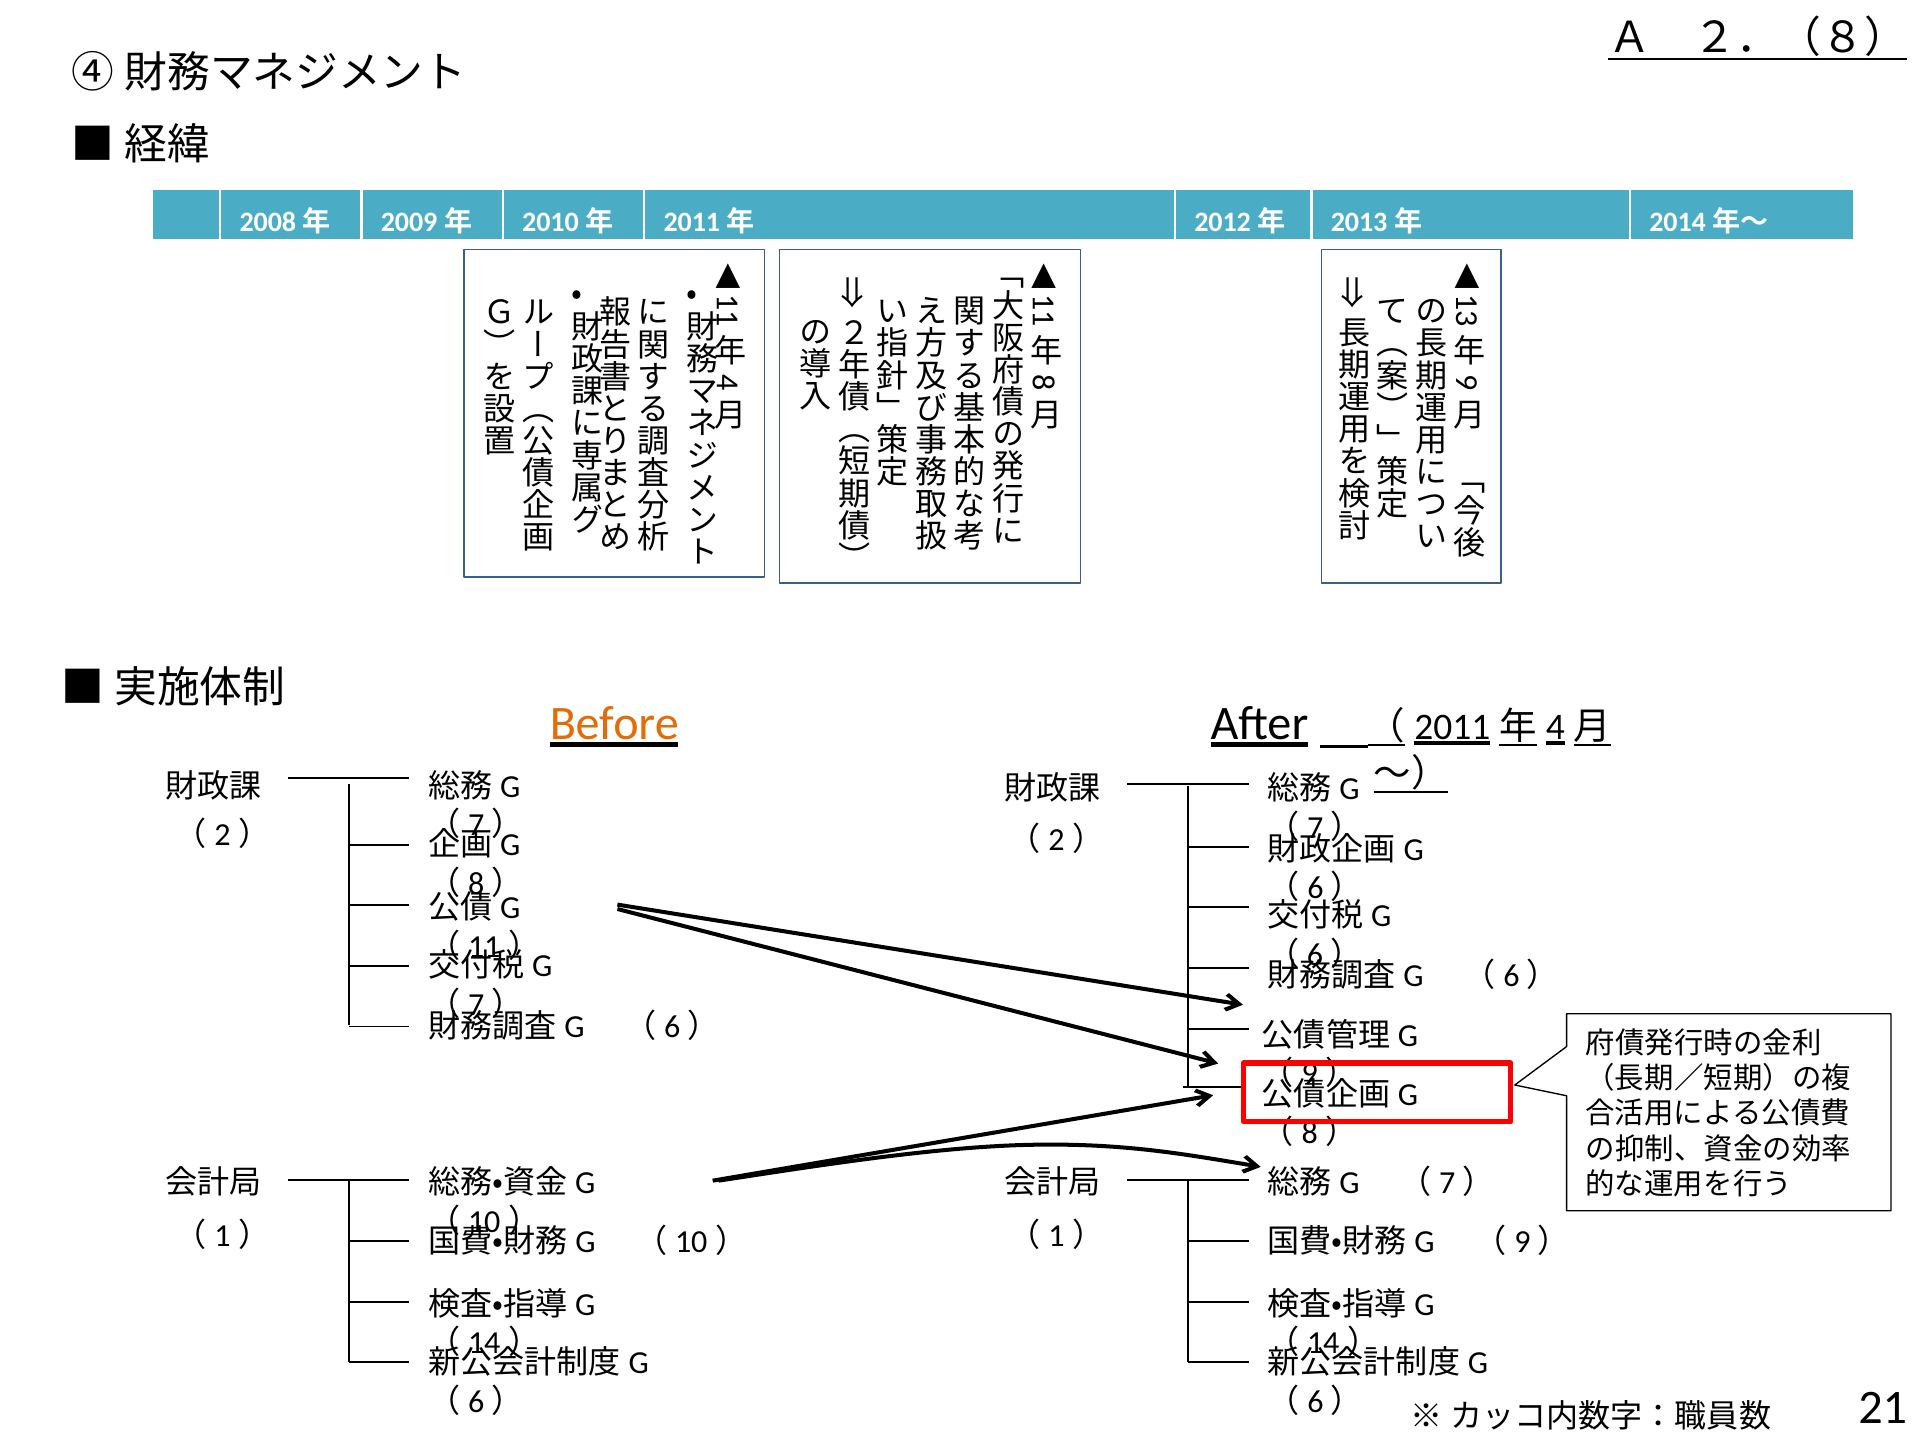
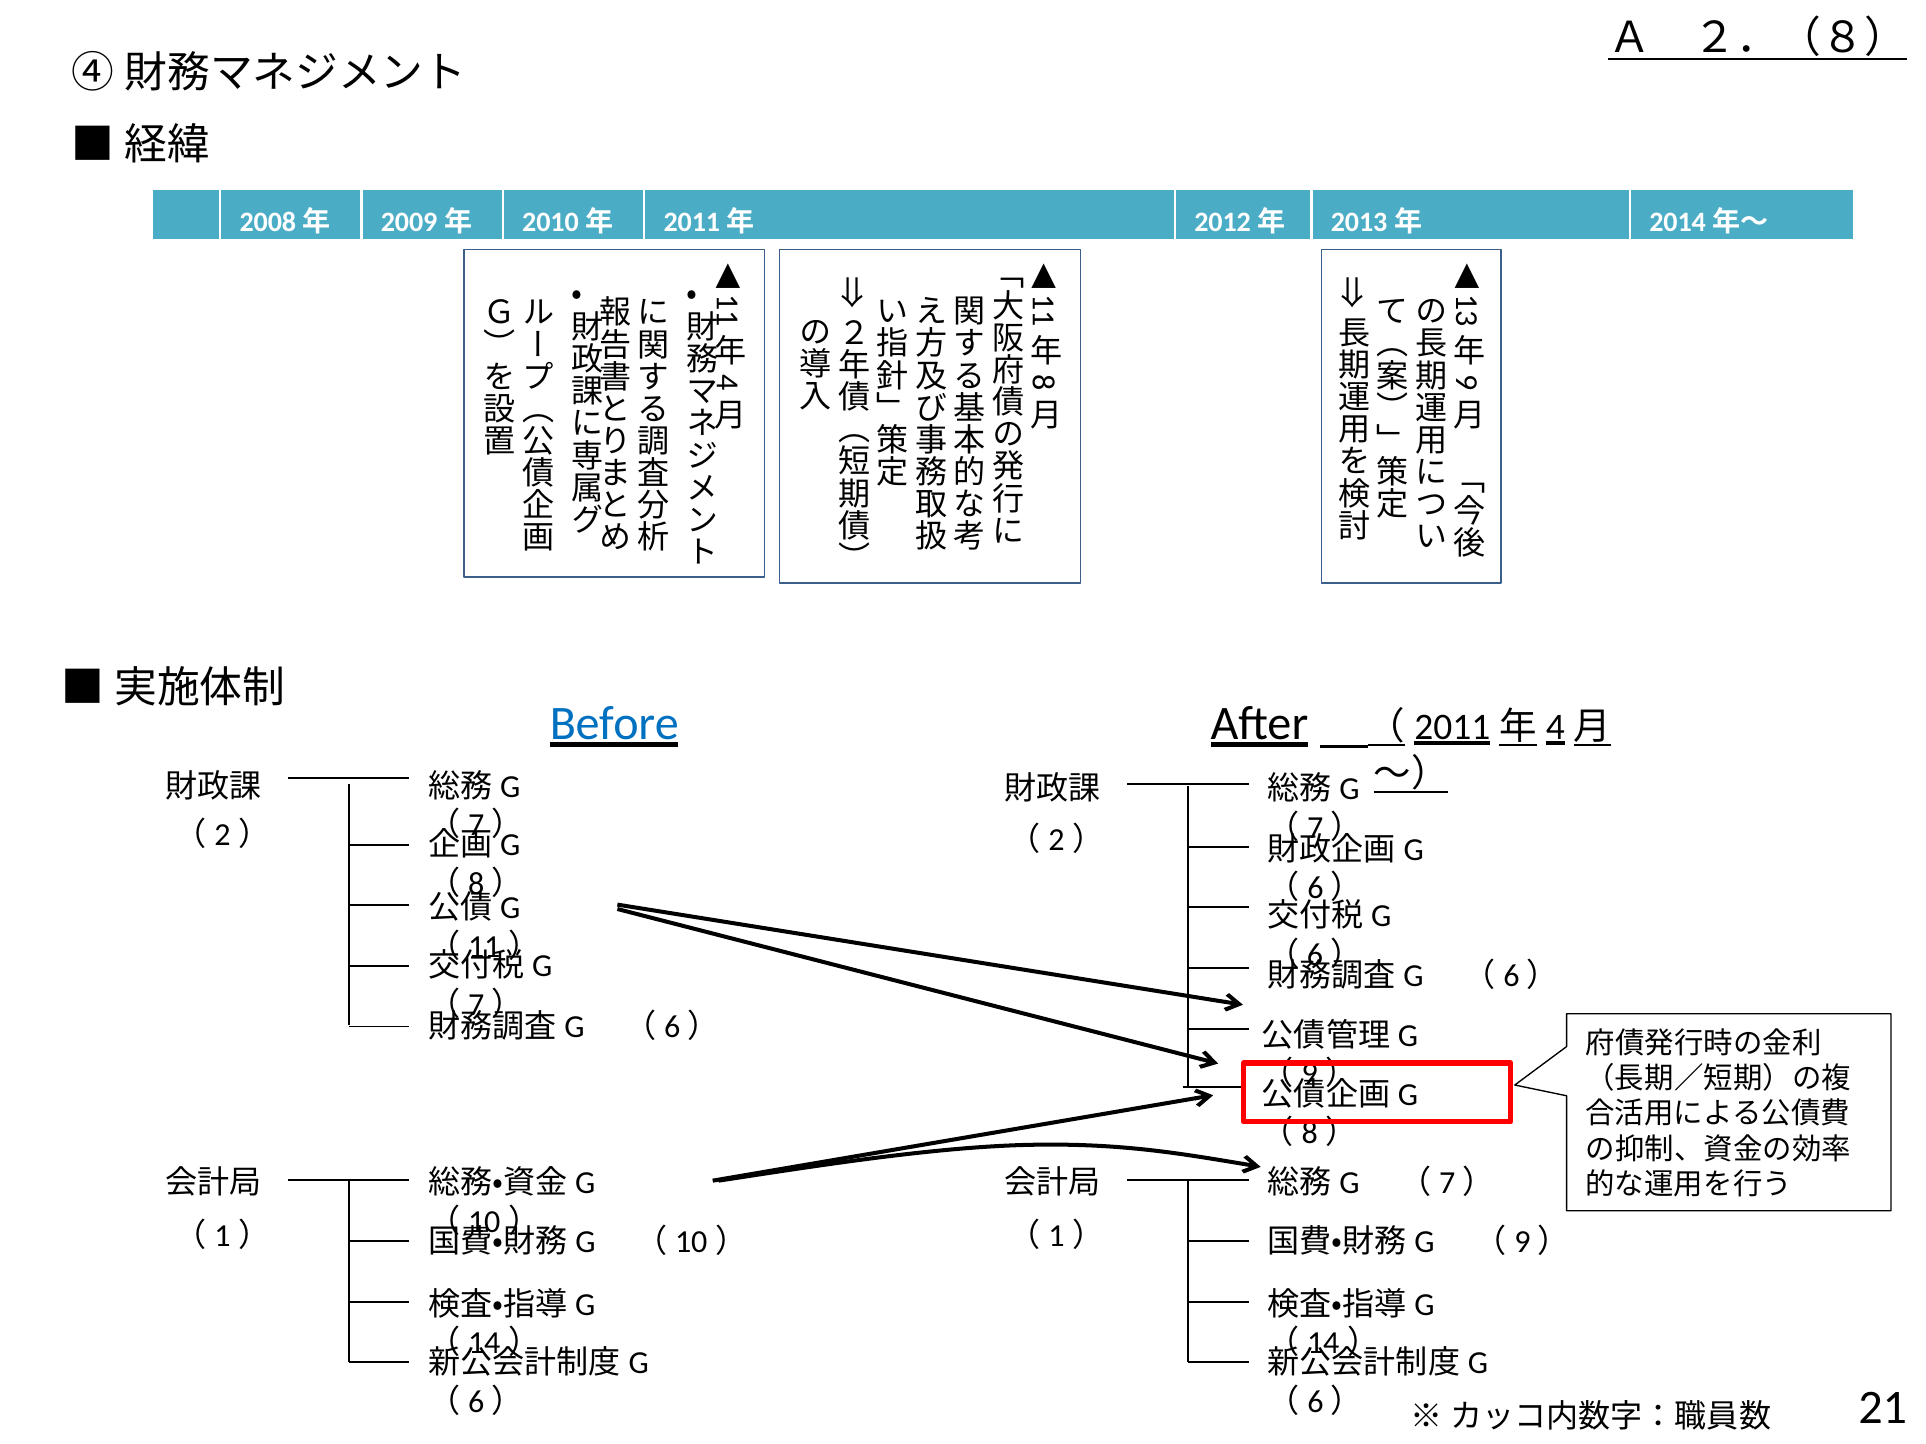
Before colour: orange -> blue (614, 723)
